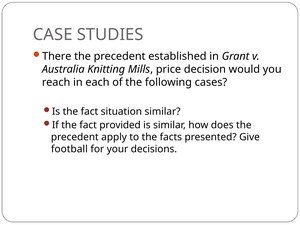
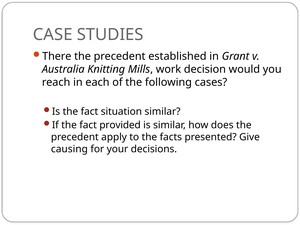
price: price -> work (169, 69)
football: football -> causing (69, 149)
